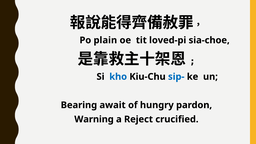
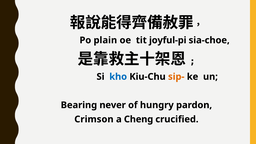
loved-pi: loved-pi -> joyful-pi (168, 40)
sip- colour: blue -> orange (176, 77)
await: await -> never (113, 105)
Warning: Warning -> Crimson (94, 119)
Reject: Reject -> Cheng (139, 119)
